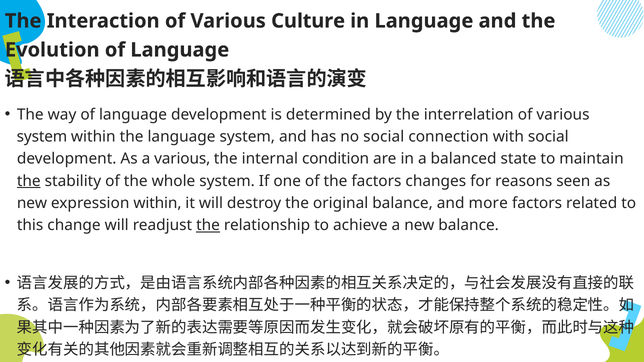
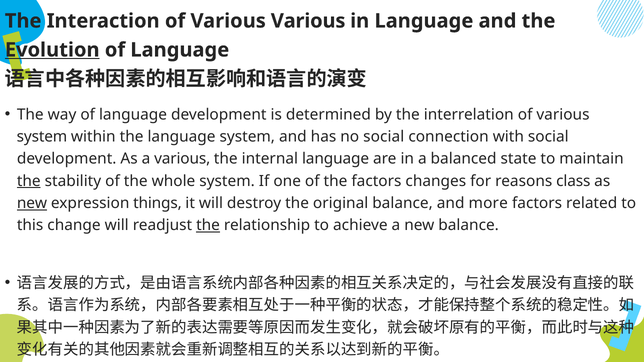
Various Culture: Culture -> Various (308, 21)
Evolution underline: none -> present (52, 50)
internal condition: condition -> language (336, 159)
seen: seen -> class (573, 181)
new underline: none -> present (32, 203)
expression within: within -> things (157, 203)
